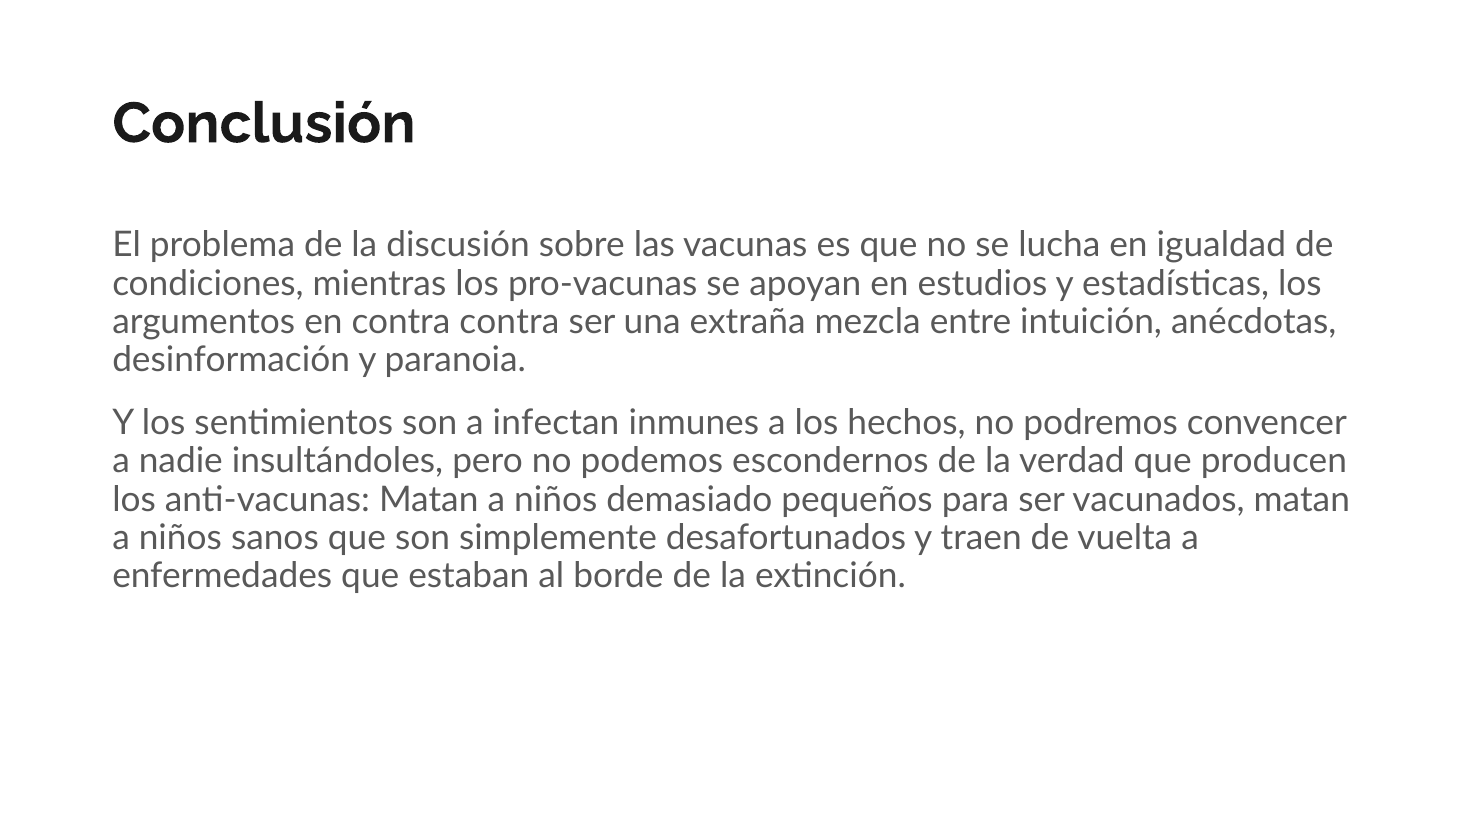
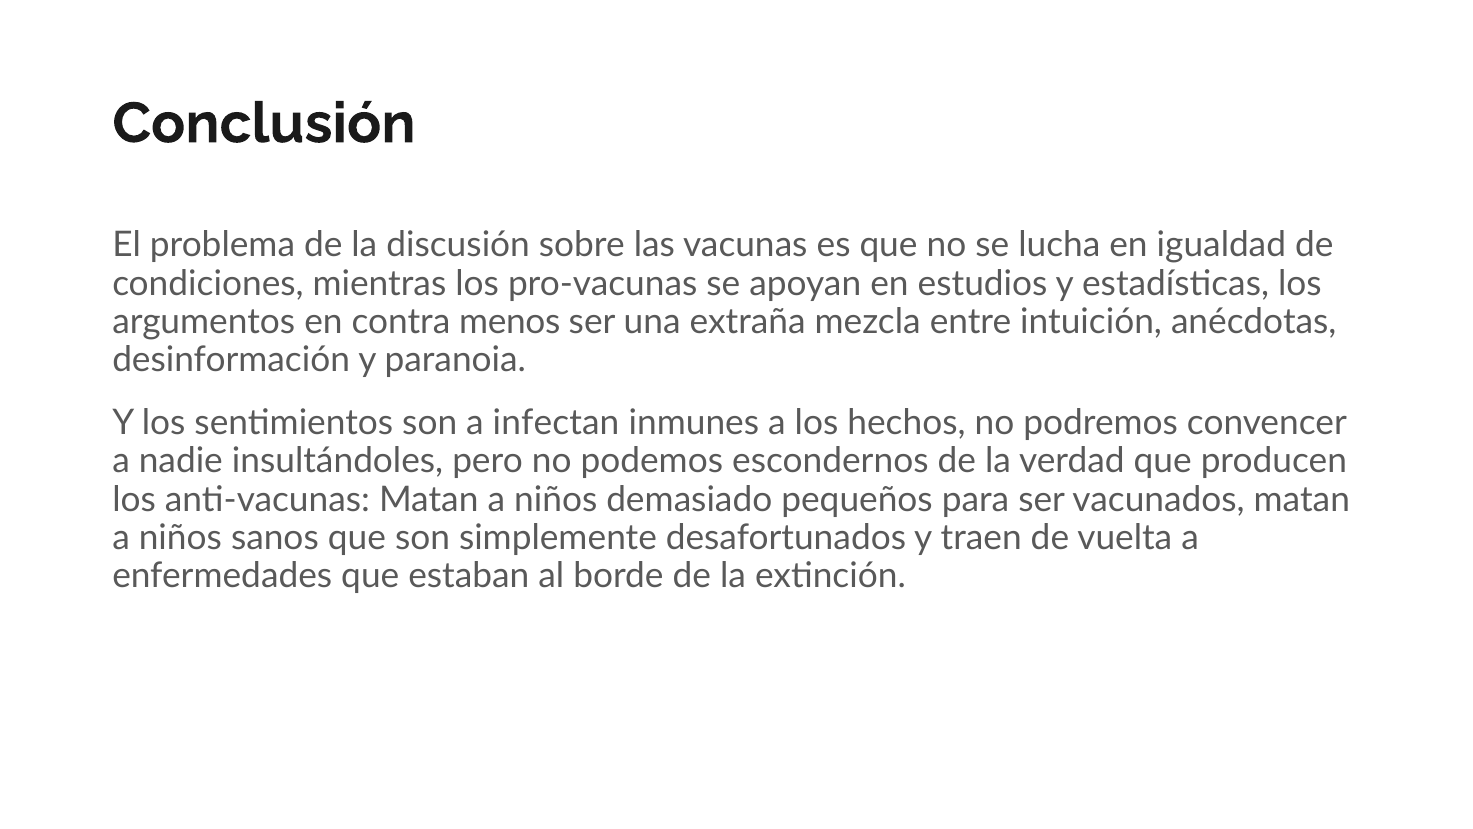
contra contra: contra -> menos (510, 322)
